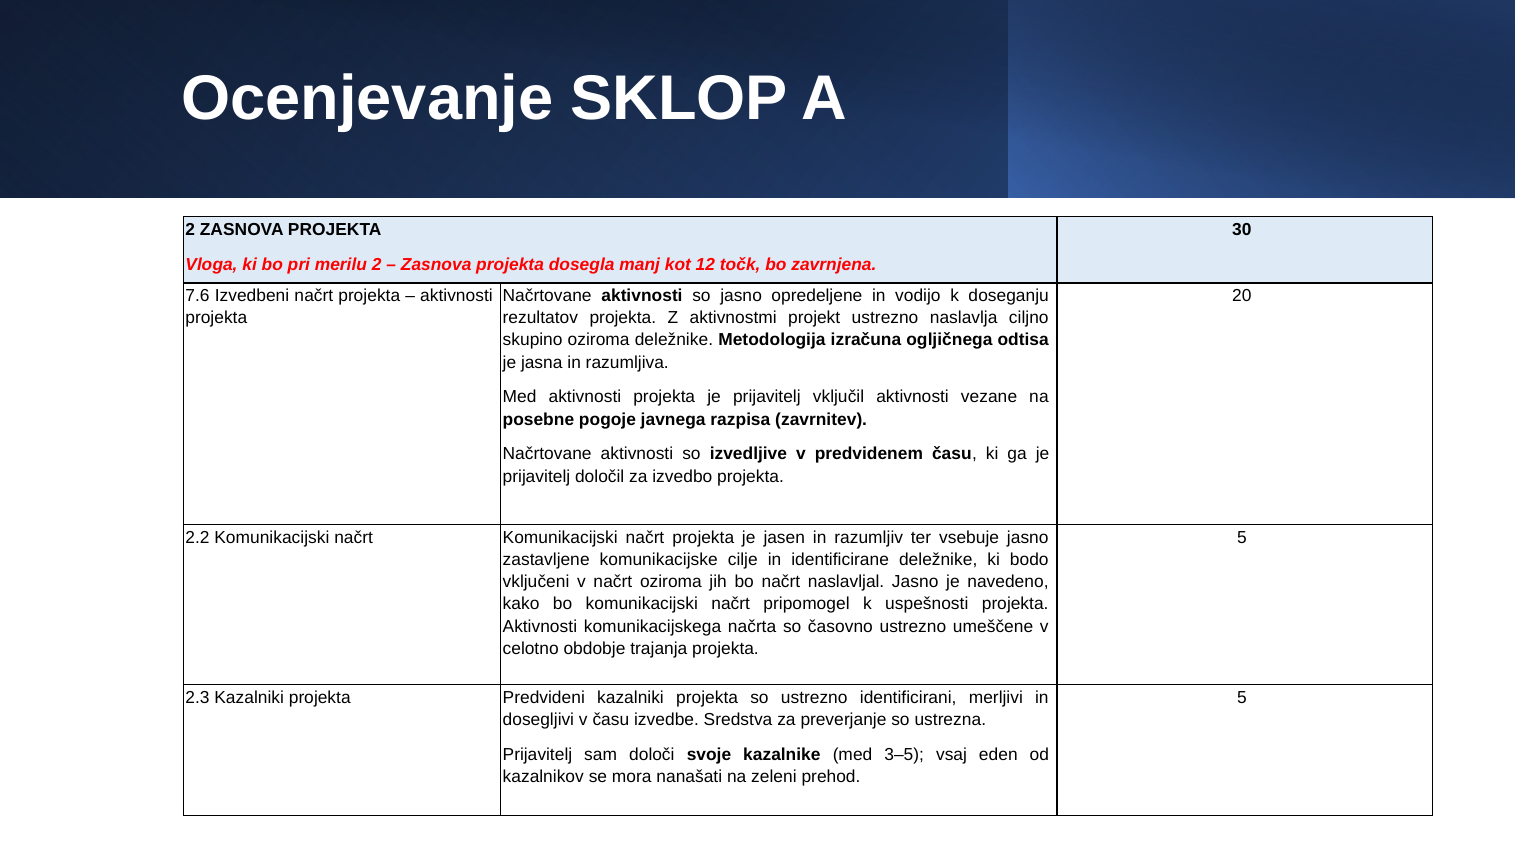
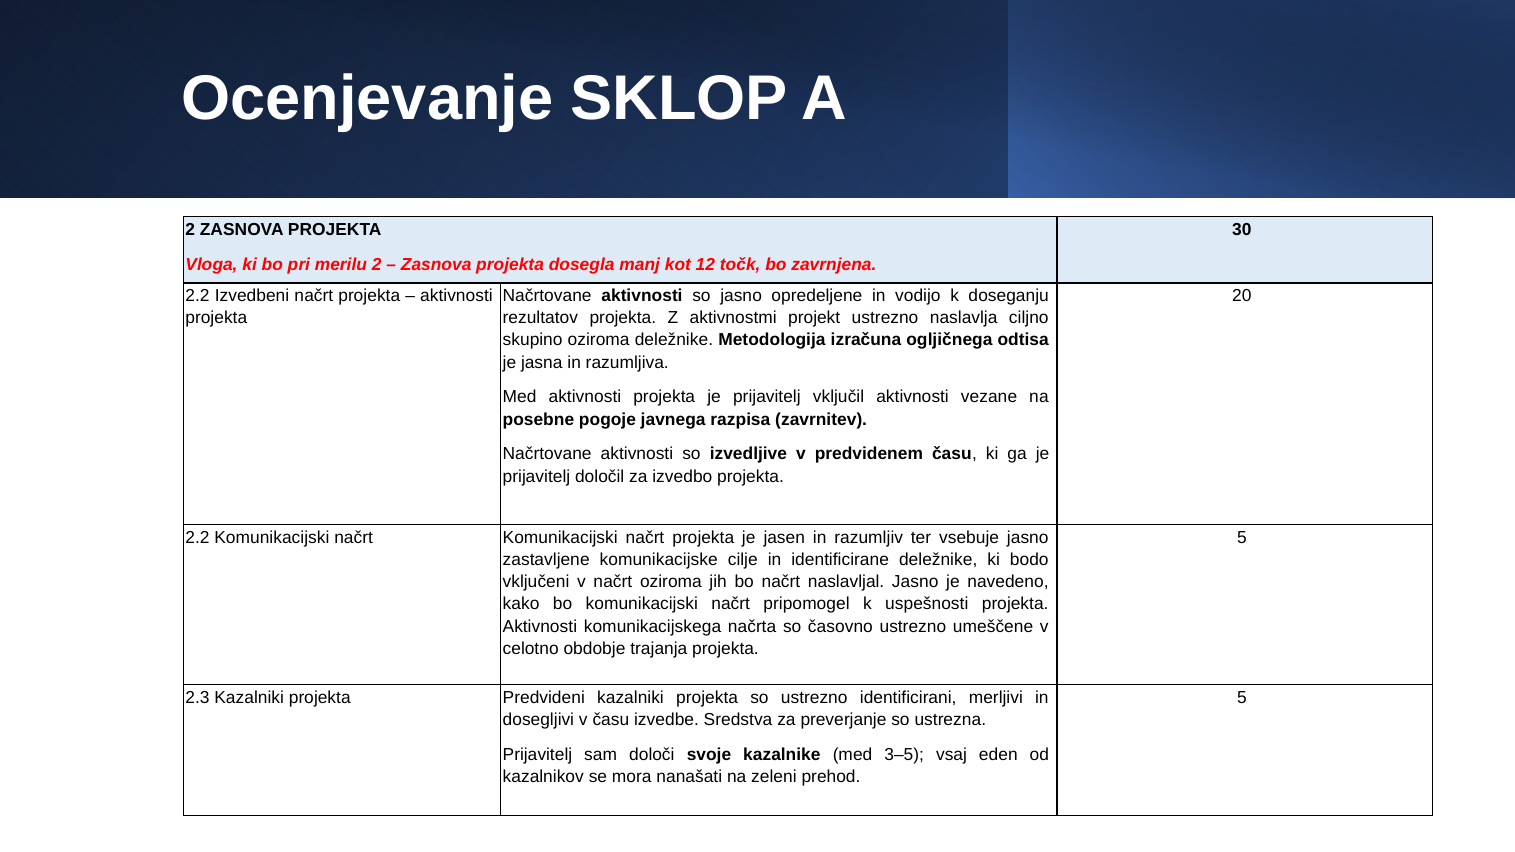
7.6: 7.6 -> 2.2 (197, 296)
